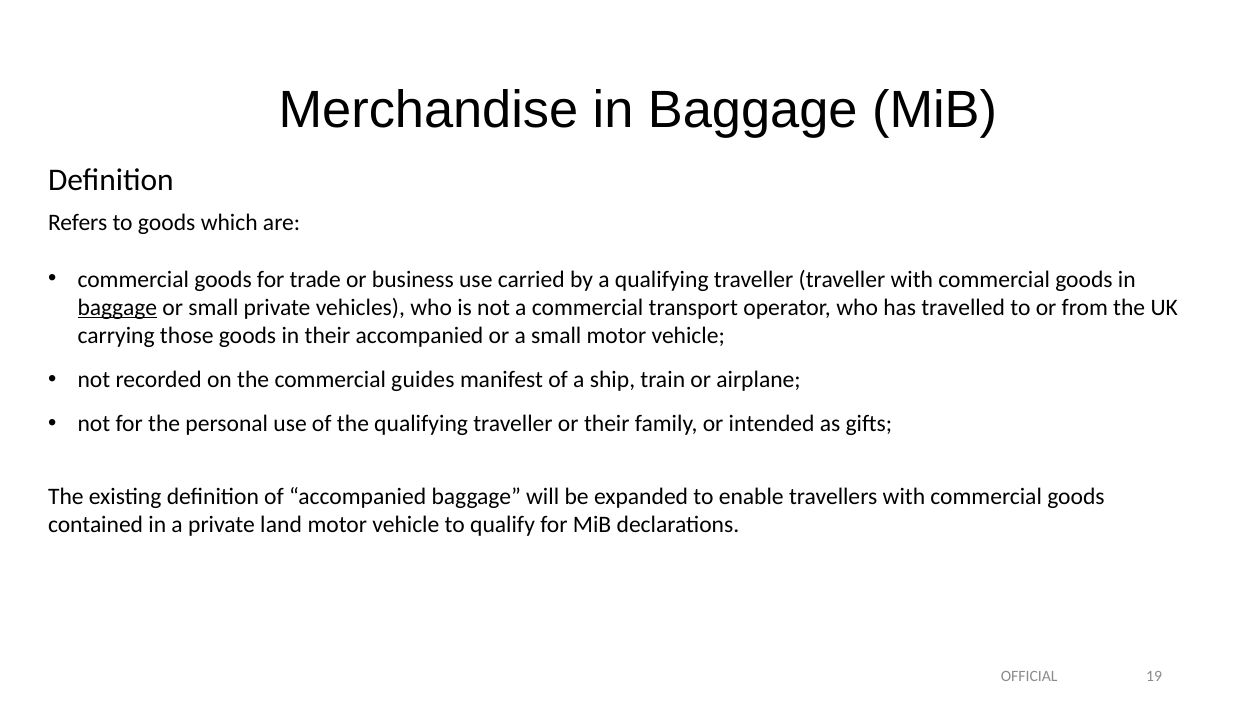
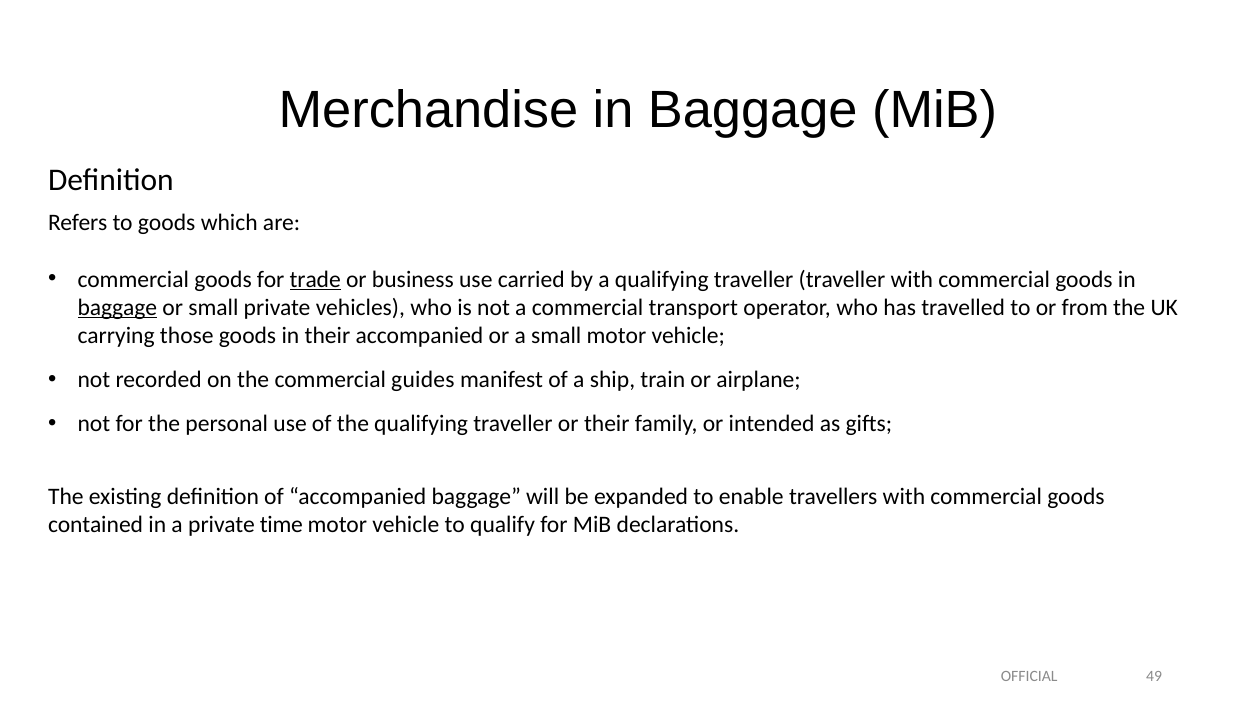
trade underline: none -> present (315, 279)
land: land -> time (281, 524)
19: 19 -> 49 (1154, 676)
